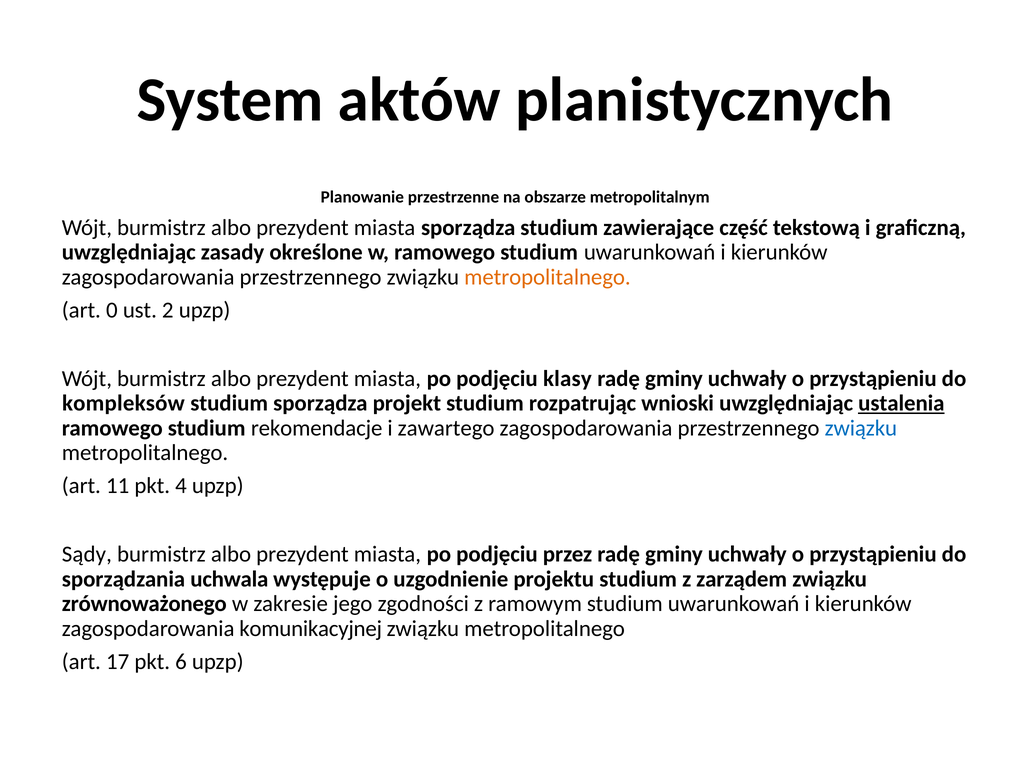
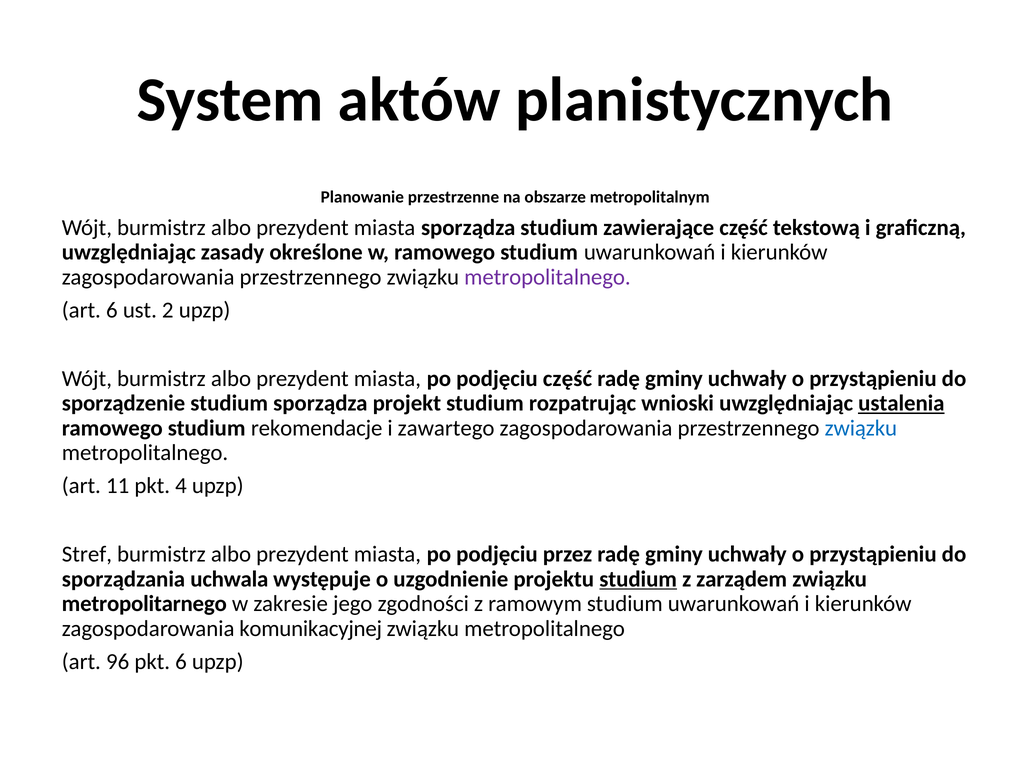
metropolitalnego colour: orange -> purple (547, 277)
art 0: 0 -> 6 (112, 310)
podjęciu klasy: klasy -> część (567, 379)
kompleksów: kompleksów -> sporządzenie (124, 404)
Sądy: Sądy -> Stref (87, 555)
studium underline: none -> present (638, 579)
zrównoważonego: zrównoważonego -> metropolitarnego (144, 604)
17: 17 -> 96 (118, 662)
